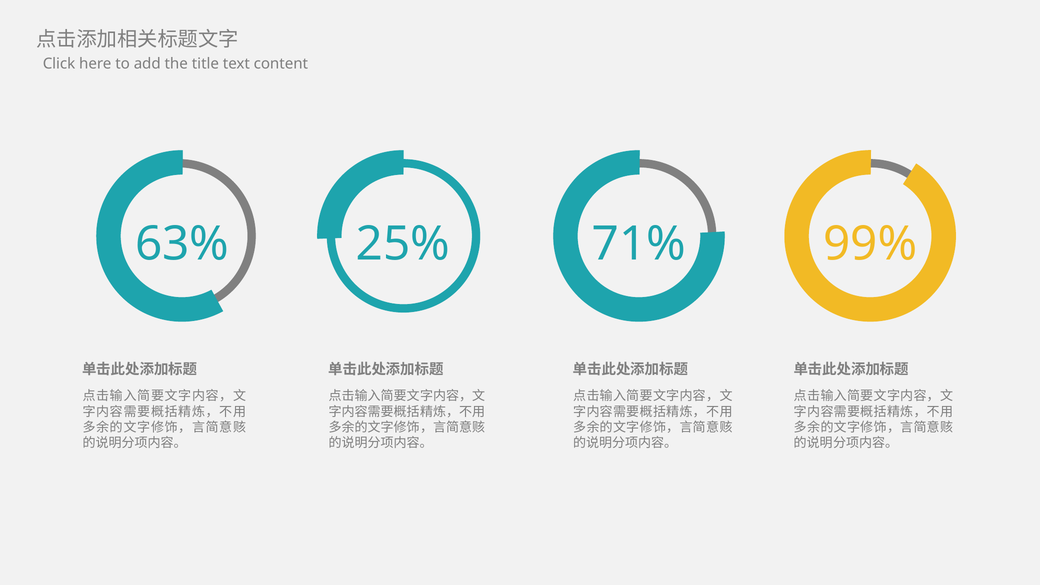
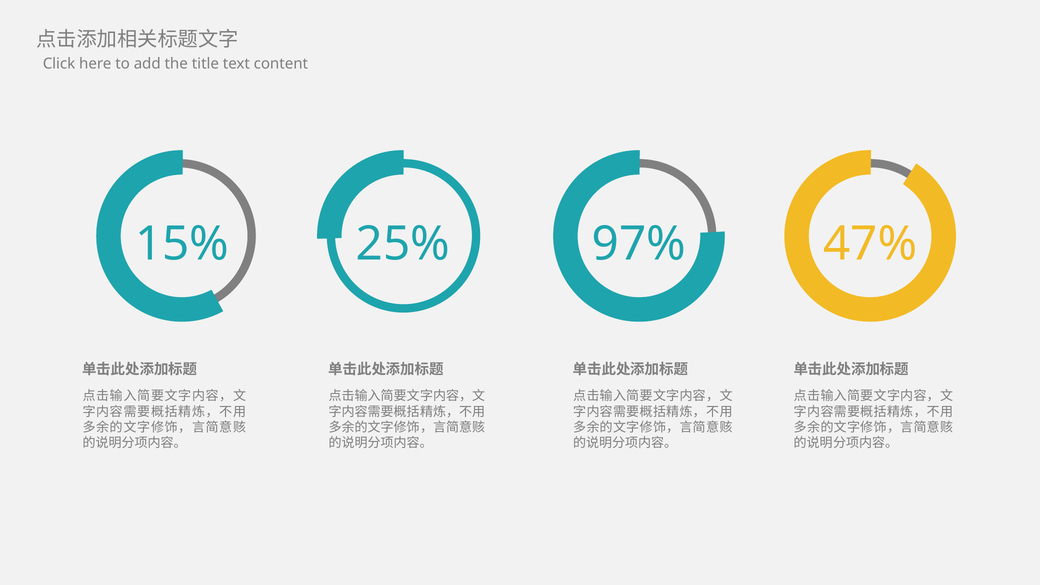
63%: 63% -> 15% (182, 244)
71%: 71% -> 97% (639, 244)
99%: 99% -> 47% (870, 244)
